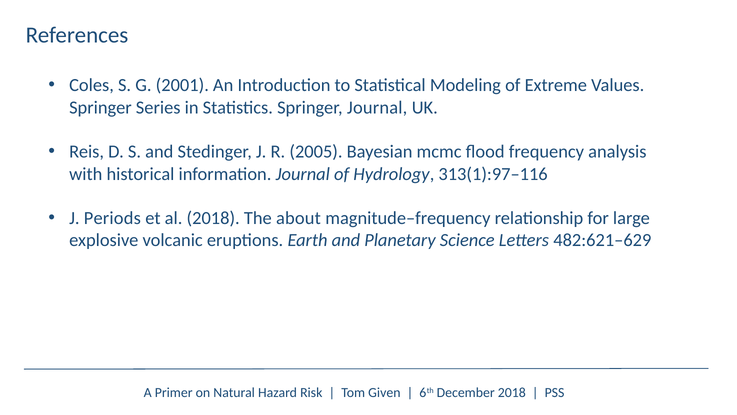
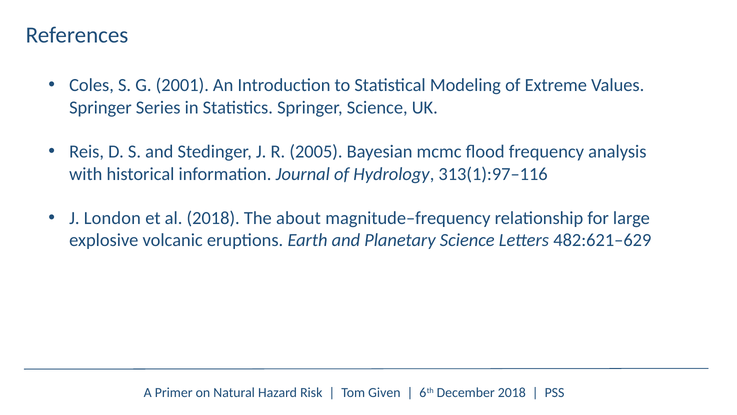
Springer Journal: Journal -> Science (377, 107)
Periods: Periods -> London (112, 218)
